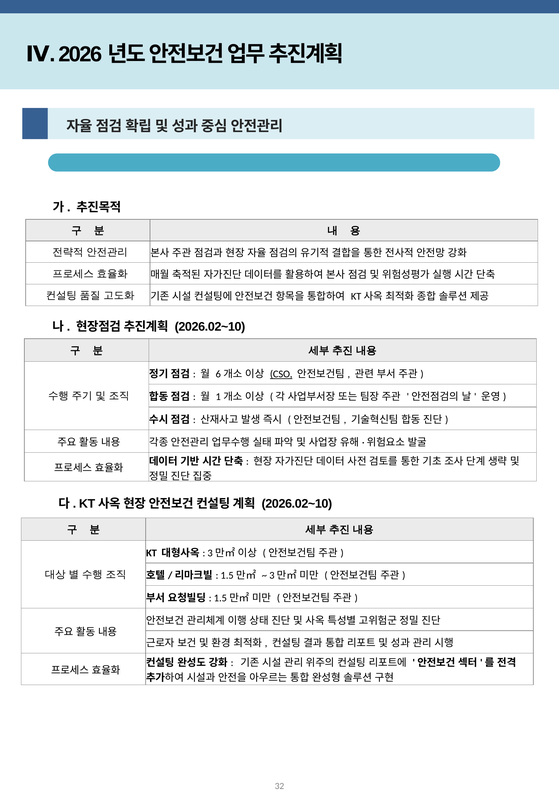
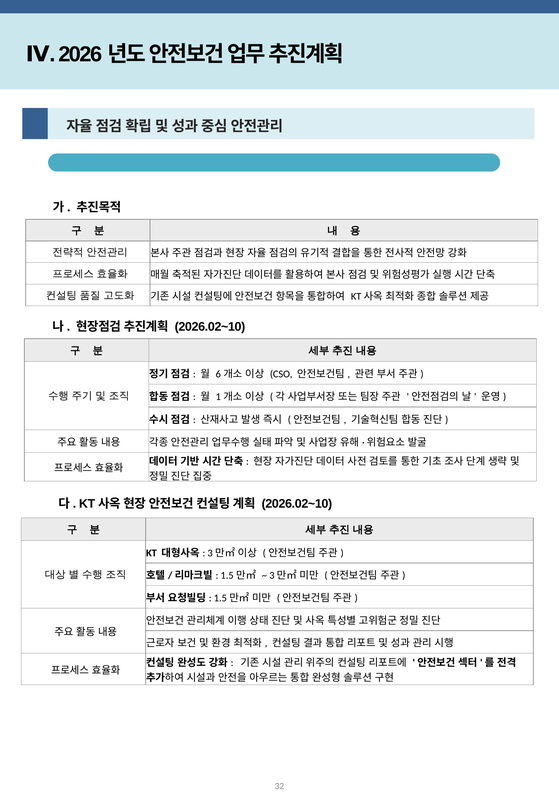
CSO underline: present -> none (281, 374)
